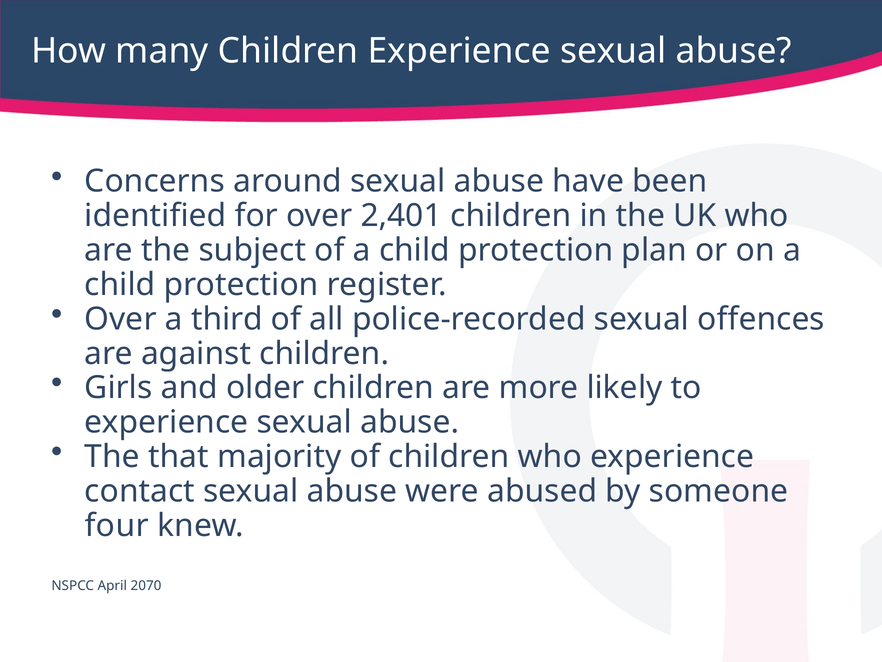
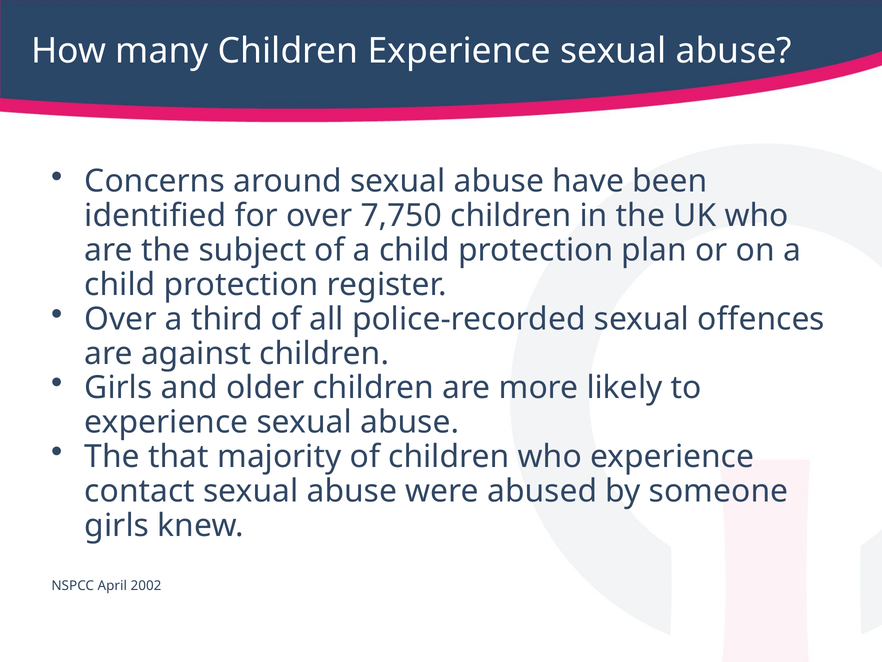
2,401: 2,401 -> 7,750 (401, 216)
four: four -> girls (117, 525)
2070: 2070 -> 2002 (146, 585)
